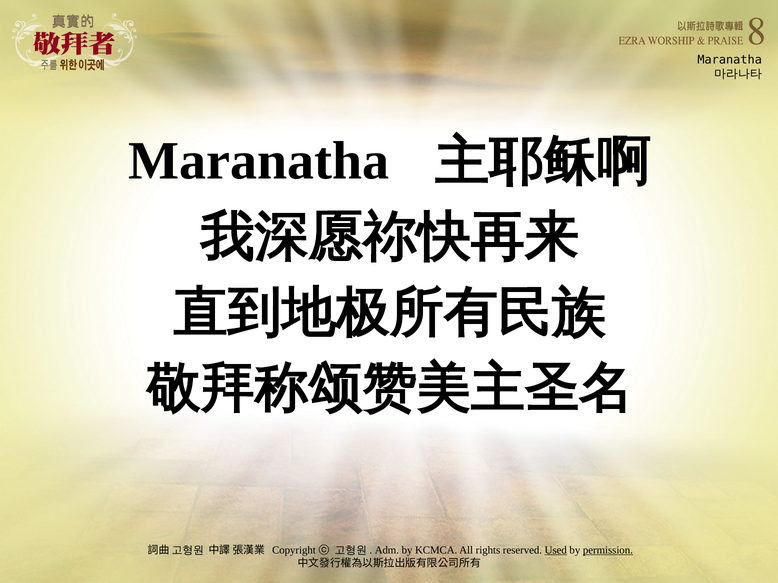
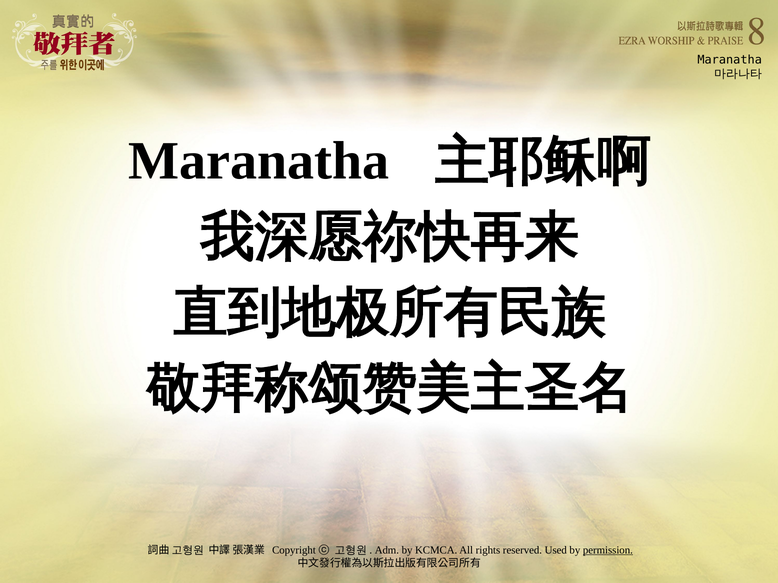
Used underline: present -> none (556, 551)
